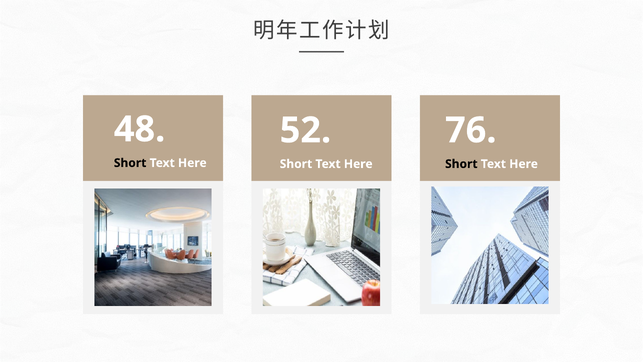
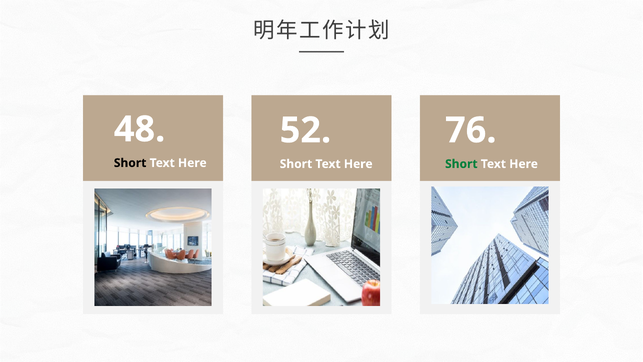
Short colour: black -> green (461, 164)
